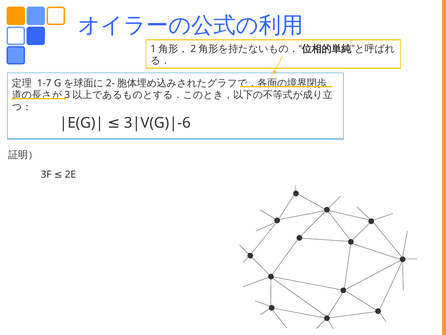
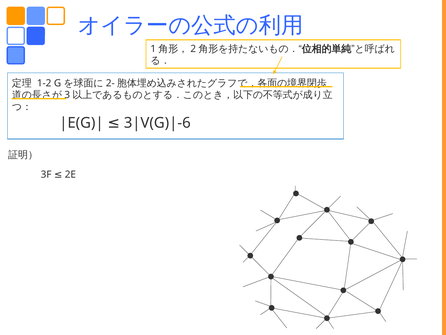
1-7: 1-7 -> 1-2 (44, 83)
